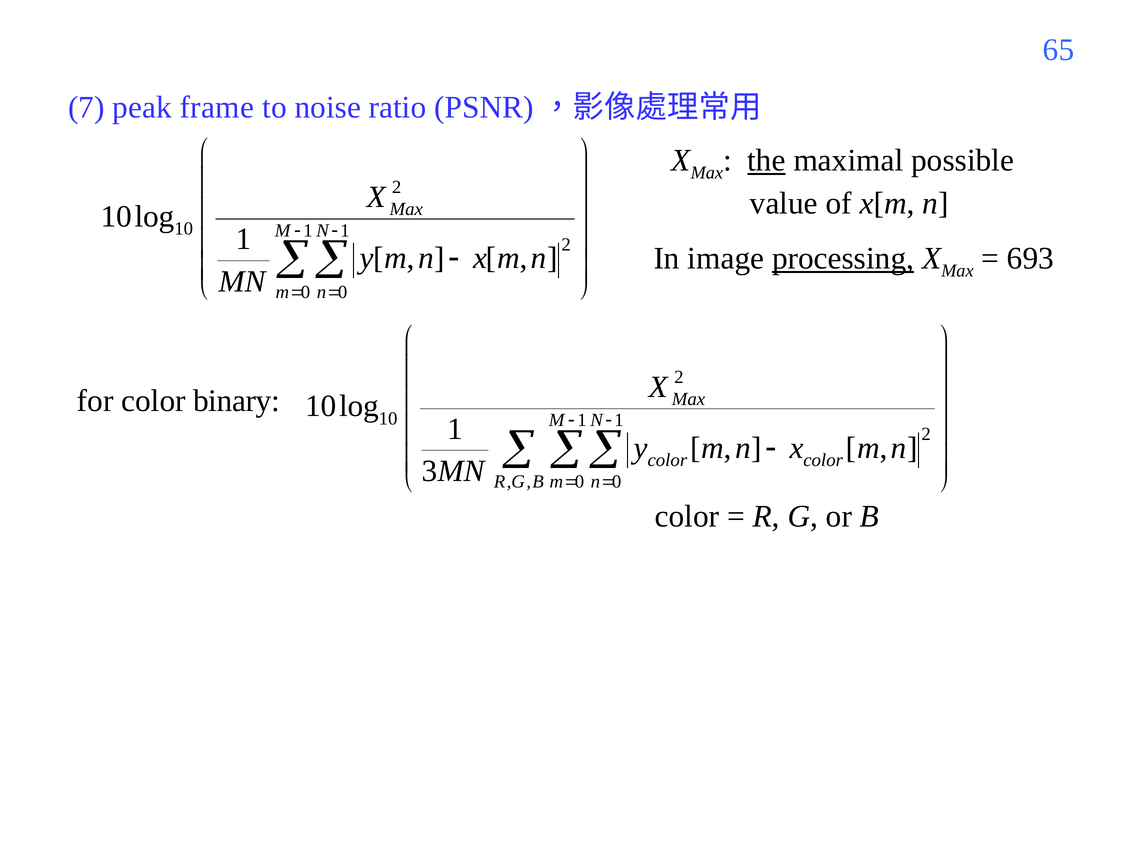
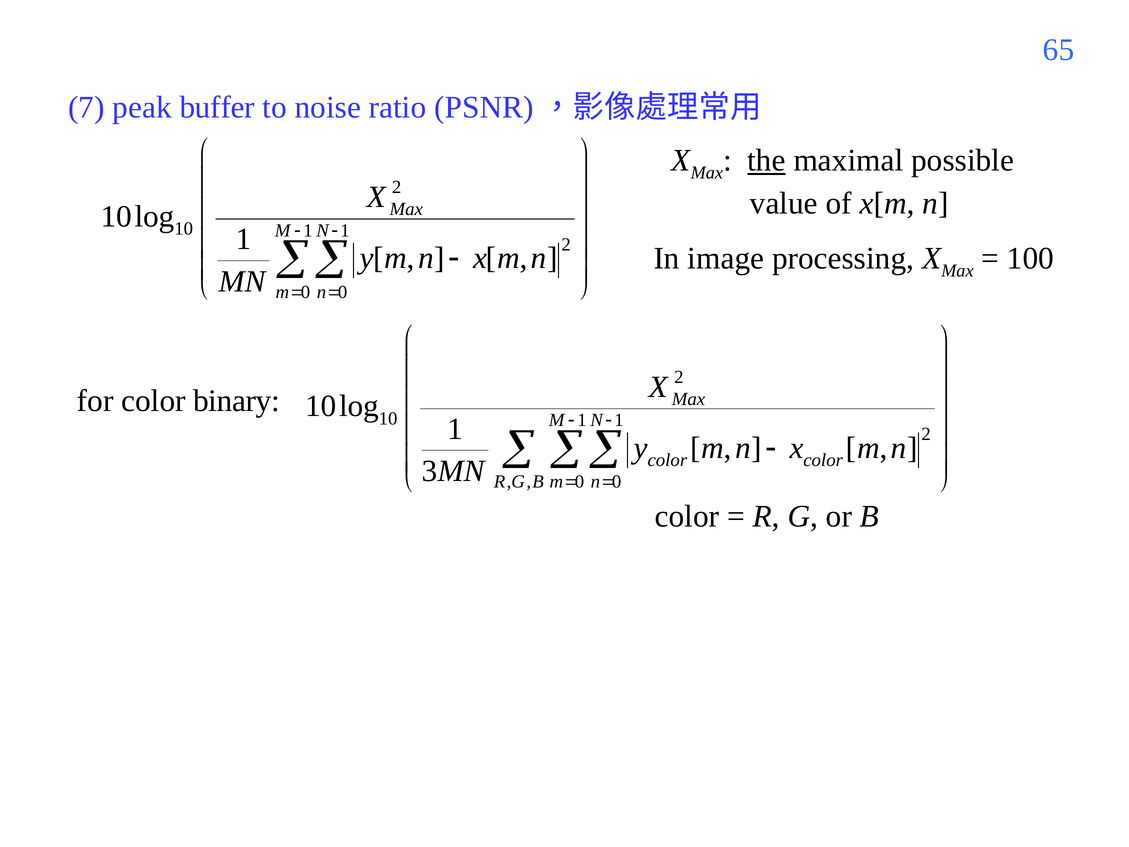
frame: frame -> buffer (217, 107)
processing underline: present -> none (843, 258)
693: 693 -> 100 (1030, 258)
